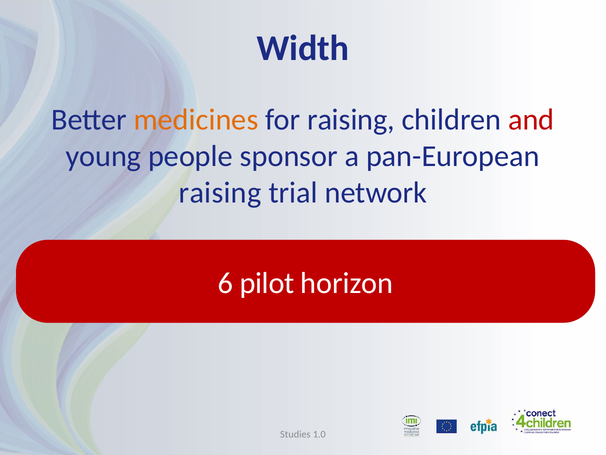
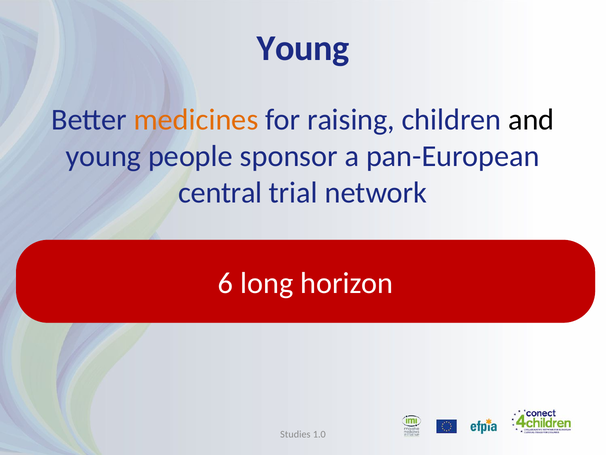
Width: Width -> Young (303, 48)
and colour: red -> black (531, 120)
raising: raising -> central (220, 192)
pilot: pilot -> long (267, 283)
